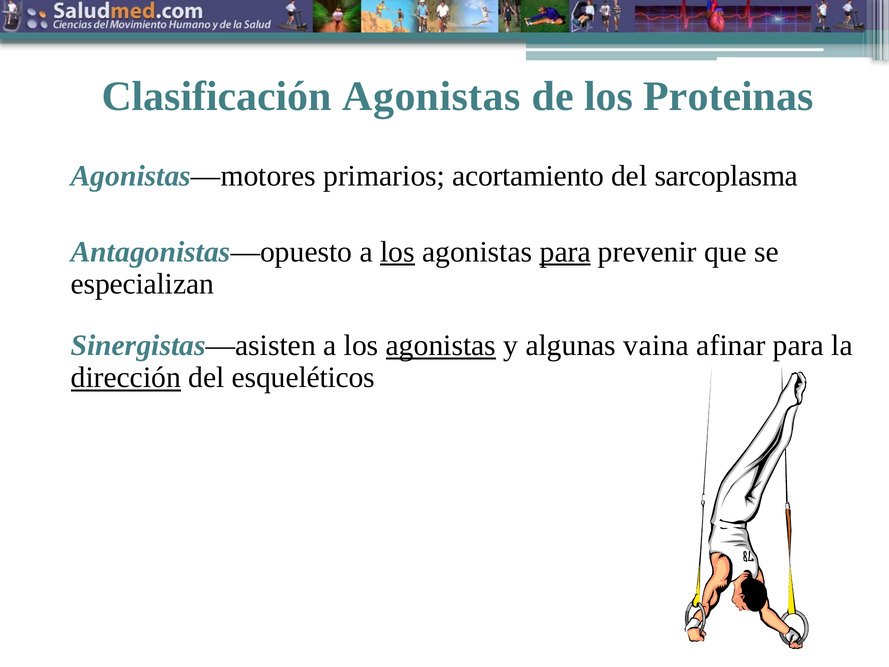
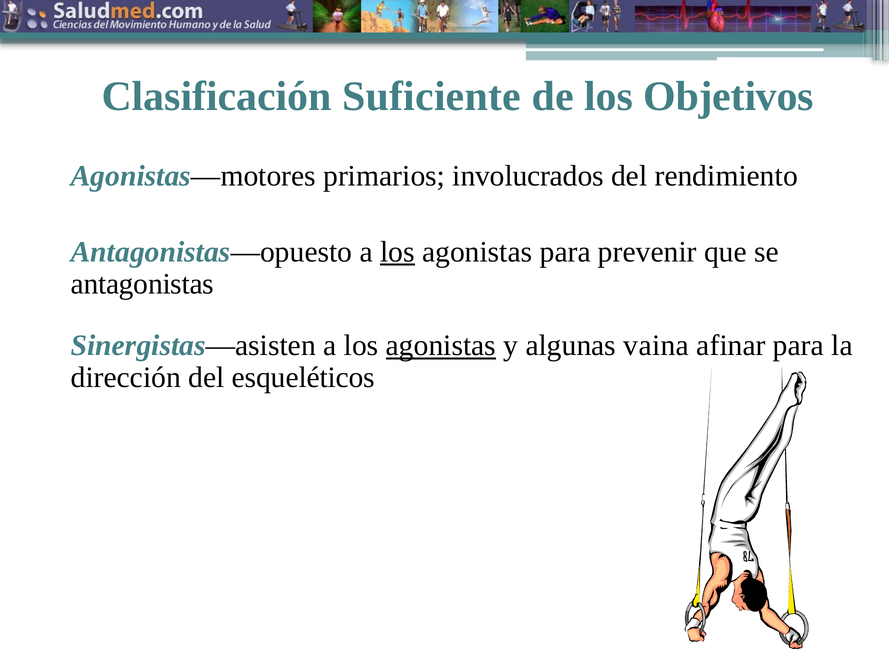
Clasificación Agonistas: Agonistas -> Suficiente (432, 97)
Proteinas: Proteinas -> Objetivos (729, 97)
acortamiento: acortamiento -> involucrados (528, 176)
sarcoplasma: sarcoplasma -> rendimiento (726, 176)
para underline: present -> none (565, 252)
especializan: especializan -> antagonistas (142, 284)
dirección underline: present -> none (126, 378)
